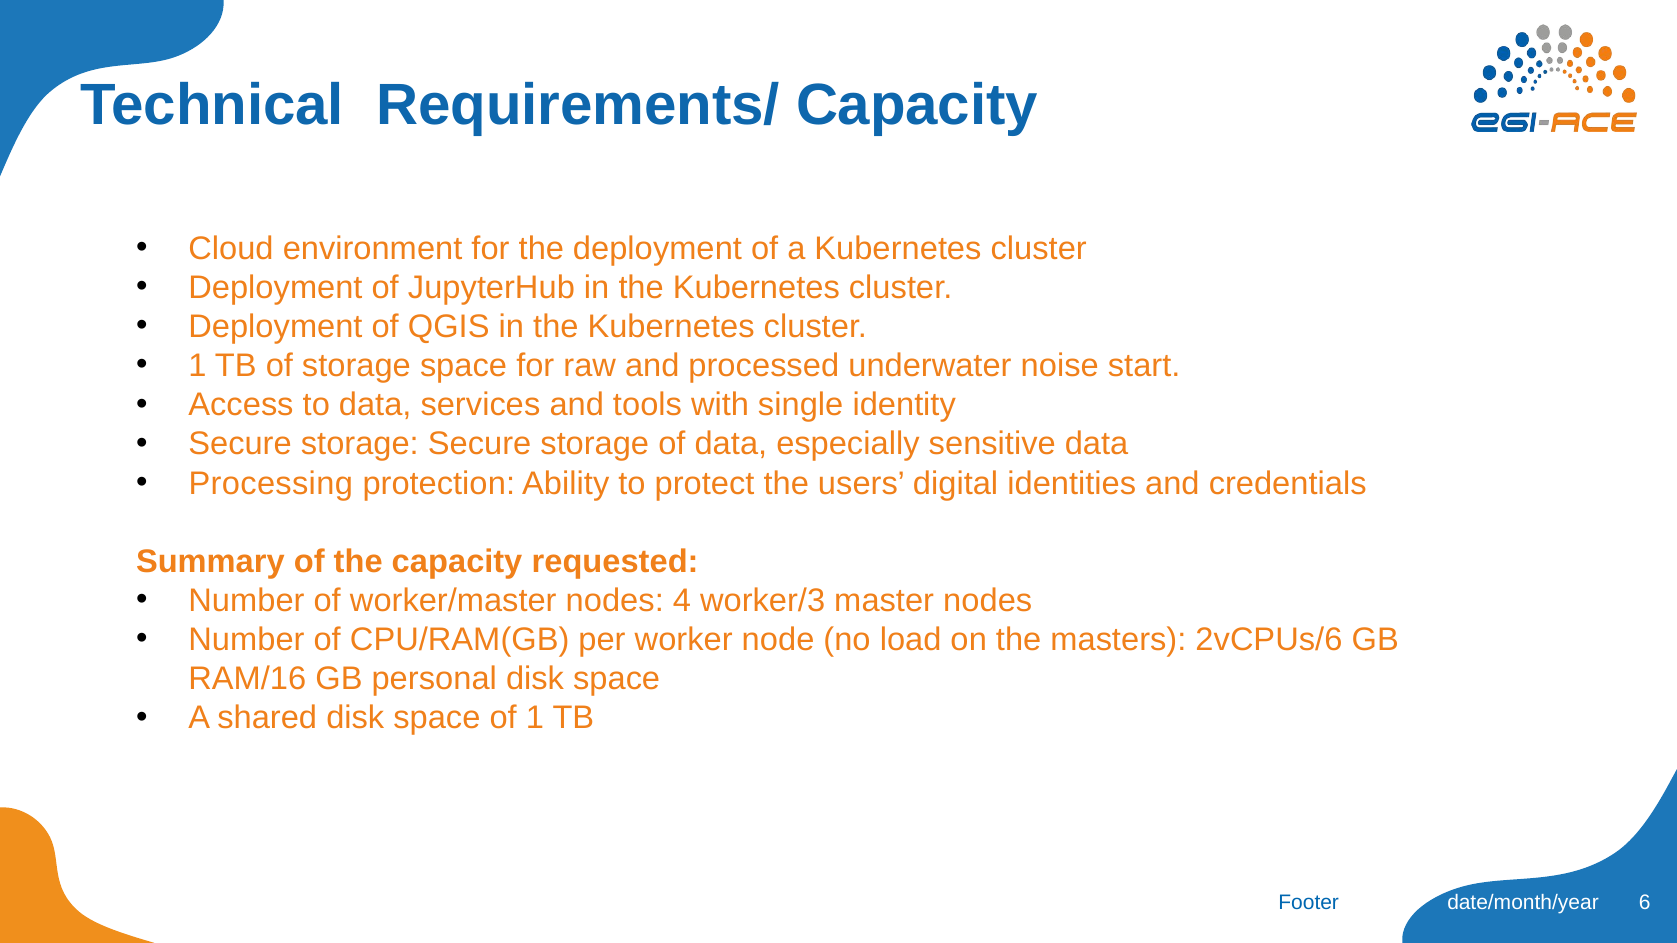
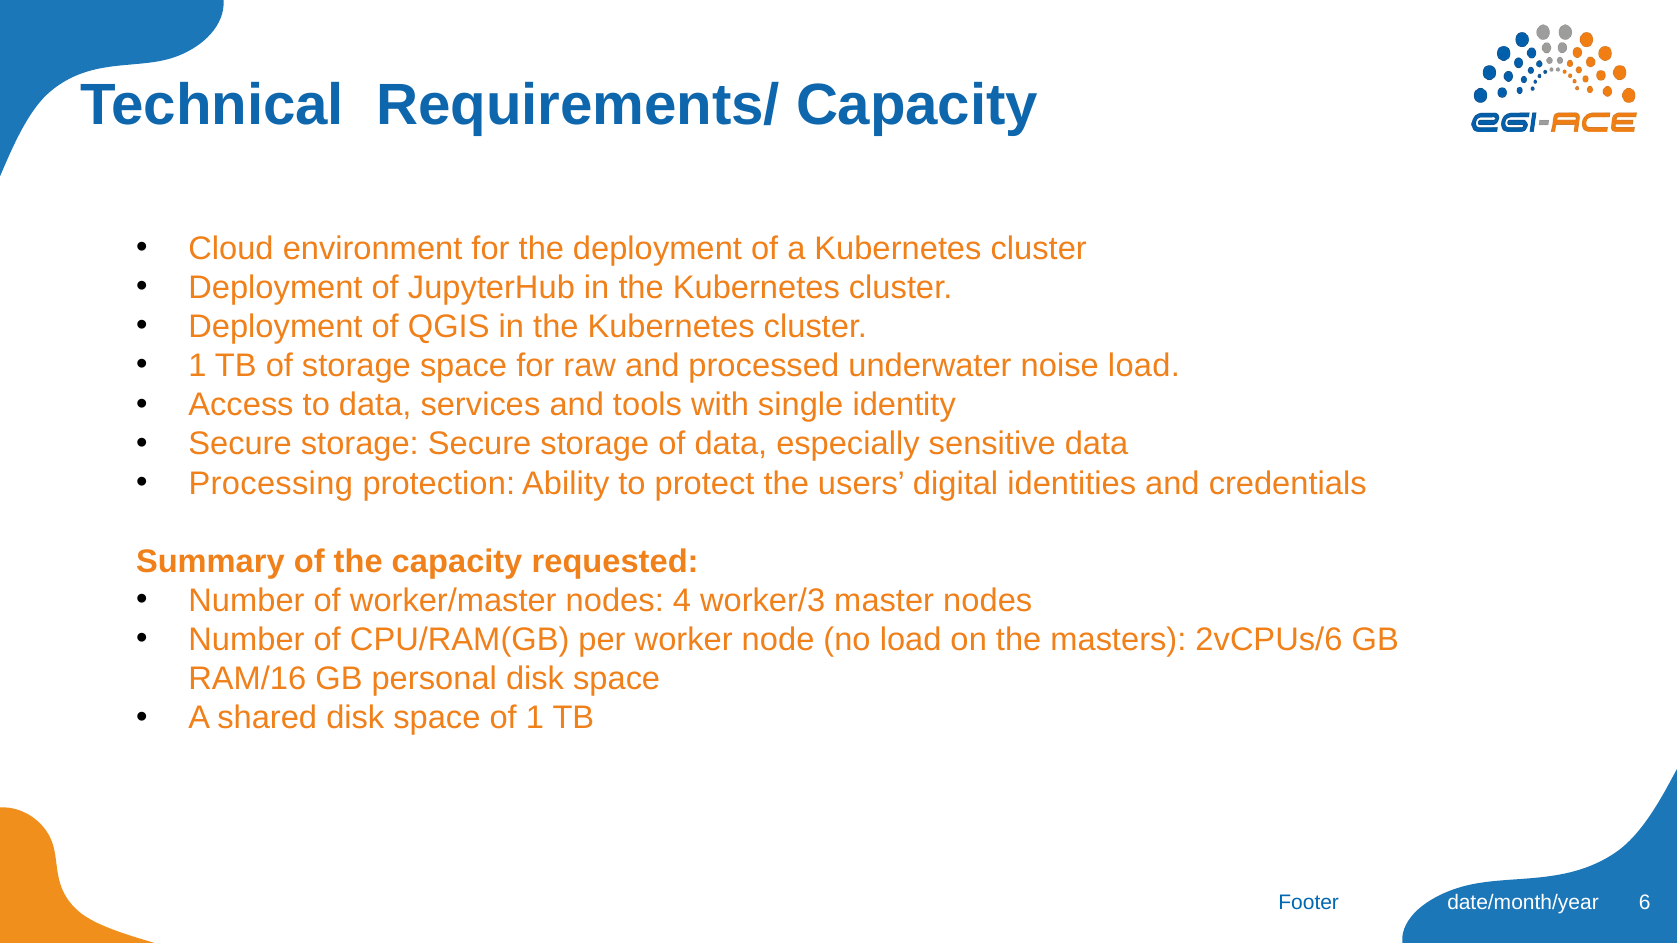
noise start: start -> load (1144, 366)
